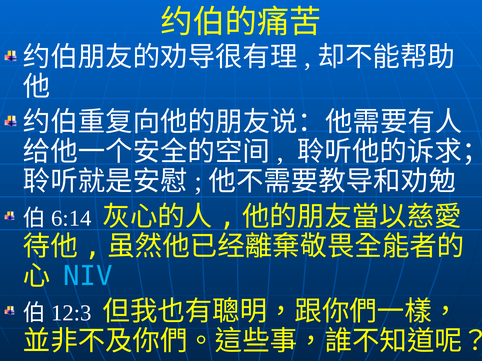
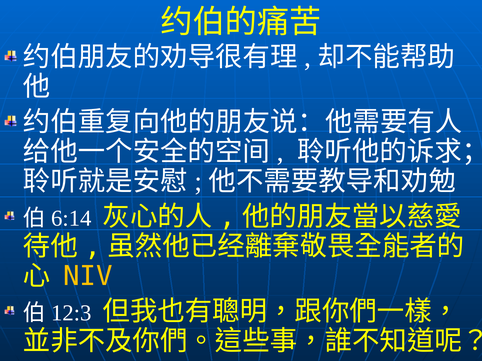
NIV colour: light blue -> yellow (88, 276)
